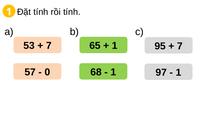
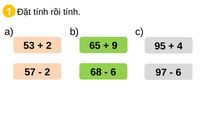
7: 7 -> 2 (49, 46)
1: 1 -> 9 (115, 46)
7: 7 -> 4 (180, 46)
0: 0 -> 2 (47, 72)
1: 1 -> 6 (113, 72)
1: 1 -> 6 (179, 72)
